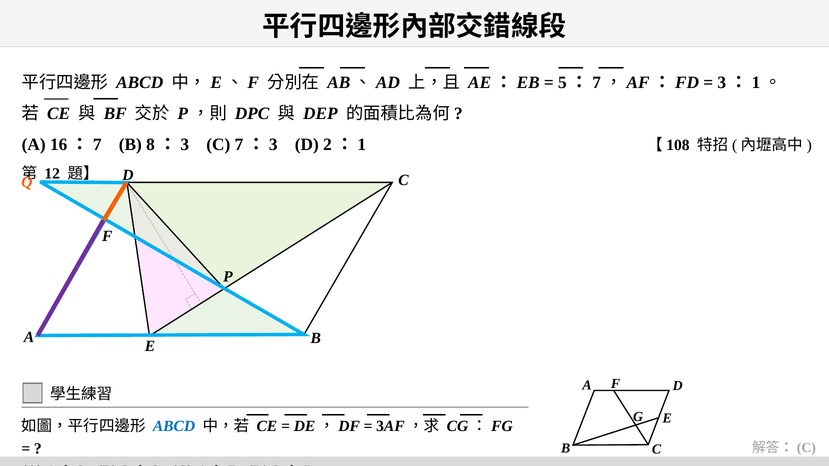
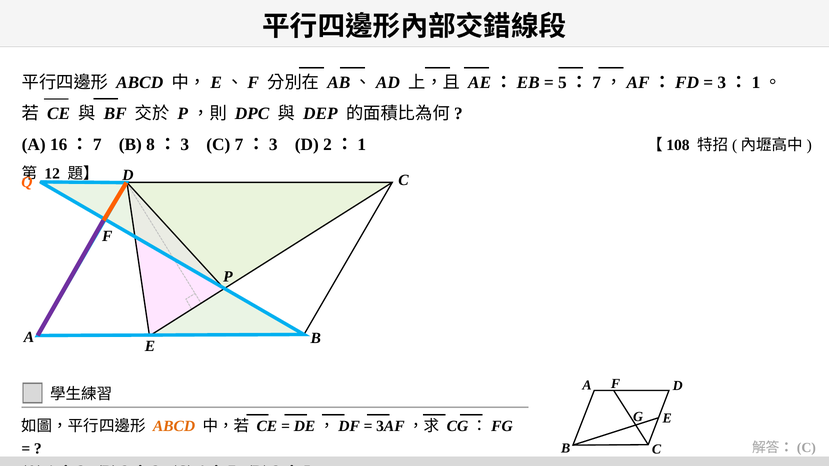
ABCD colour: blue -> orange (174, 426)
